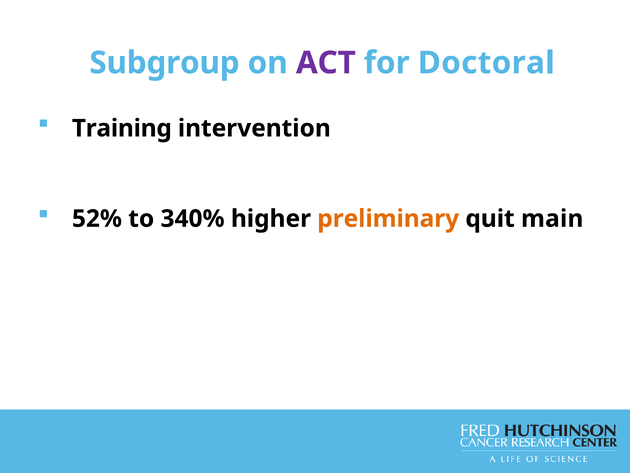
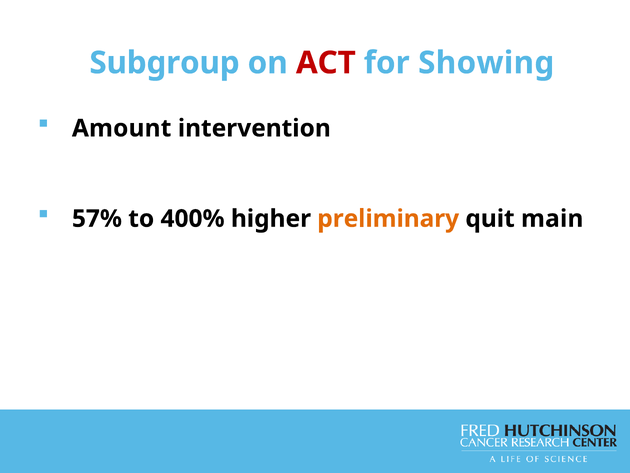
ACT colour: purple -> red (326, 63)
Doctoral: Doctoral -> Showing (486, 63)
Training: Training -> Amount (122, 128)
52%: 52% -> 57% (97, 219)
340%: 340% -> 400% (193, 219)
